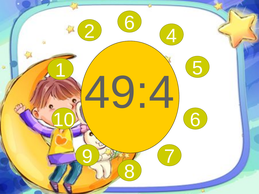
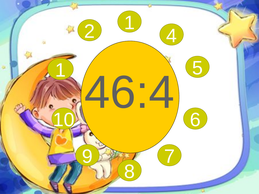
2 6: 6 -> 1 (129, 23)
49:4: 49:4 -> 46:4 (129, 93)
